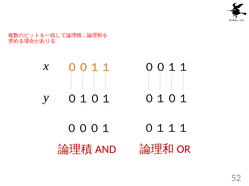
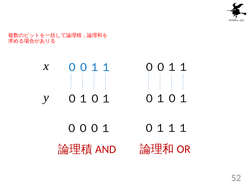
００１１ colour: orange -> blue (89, 68)
